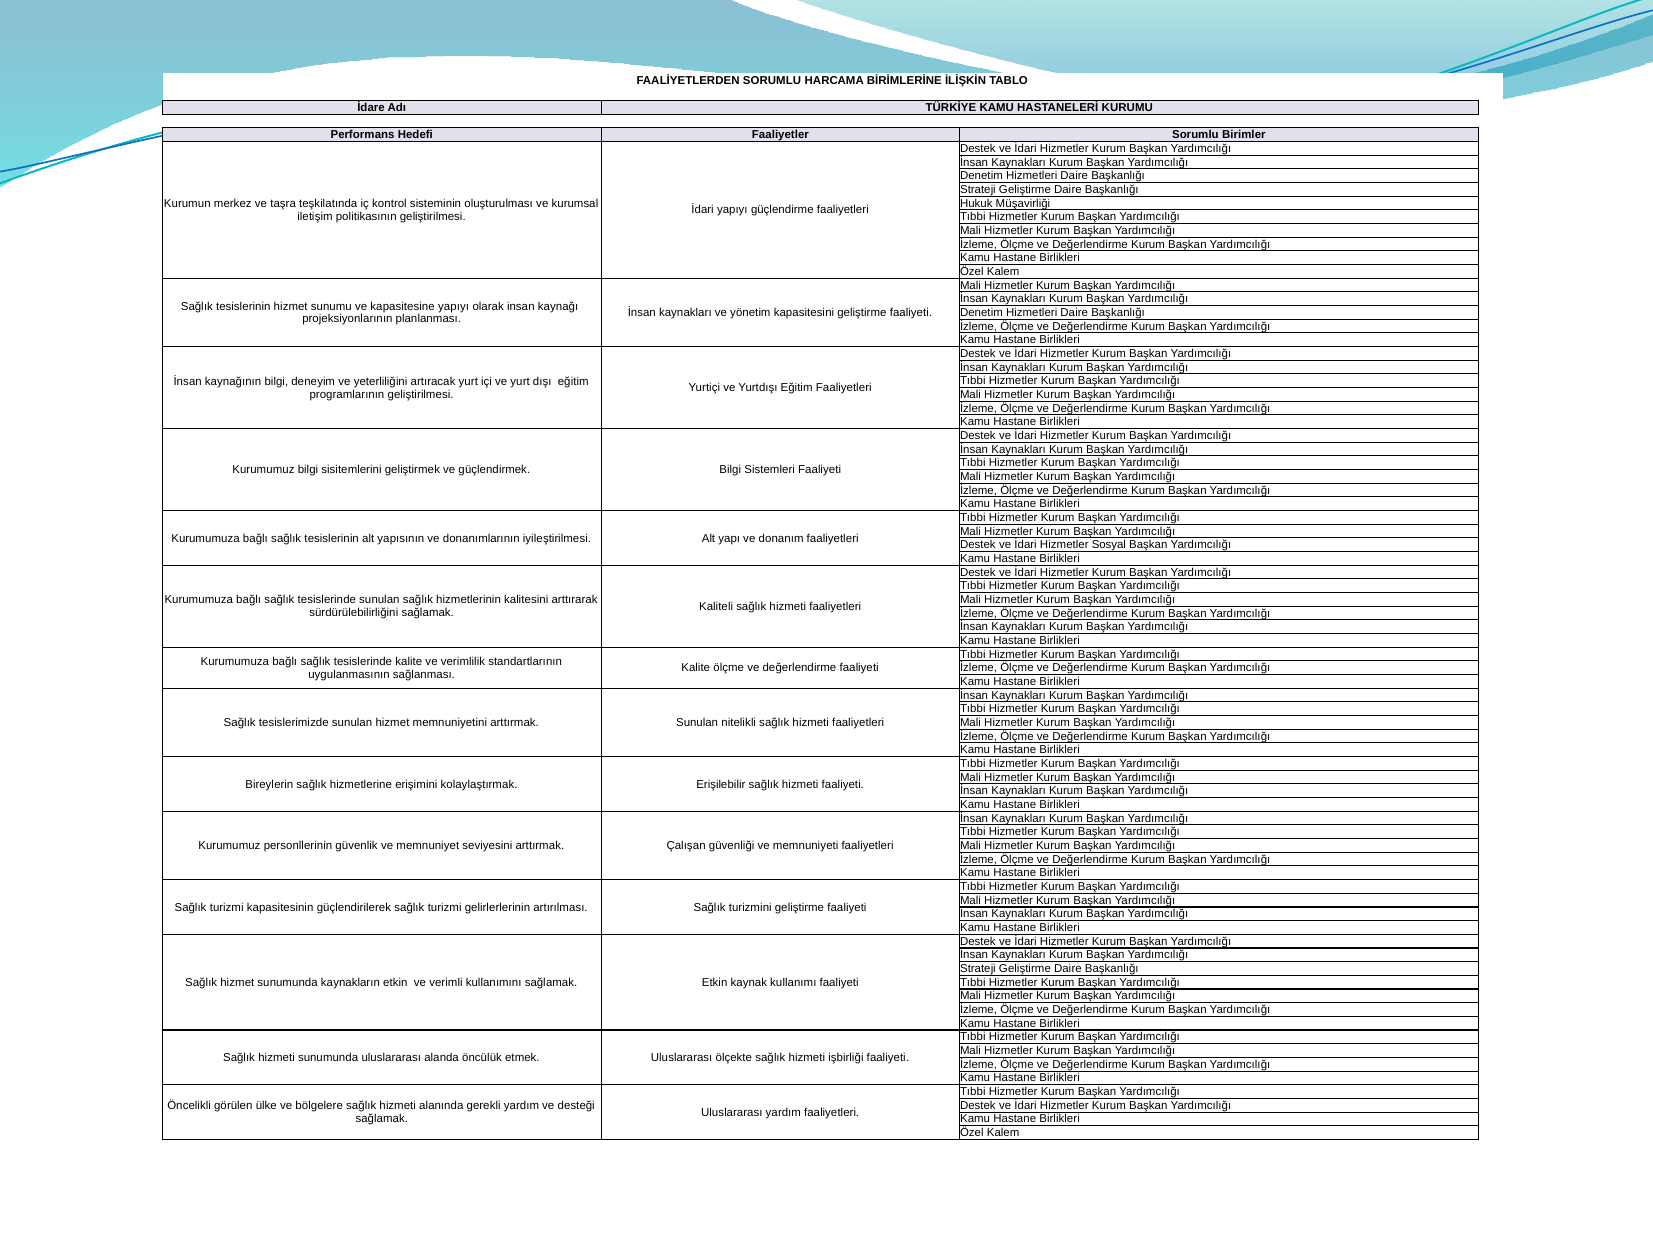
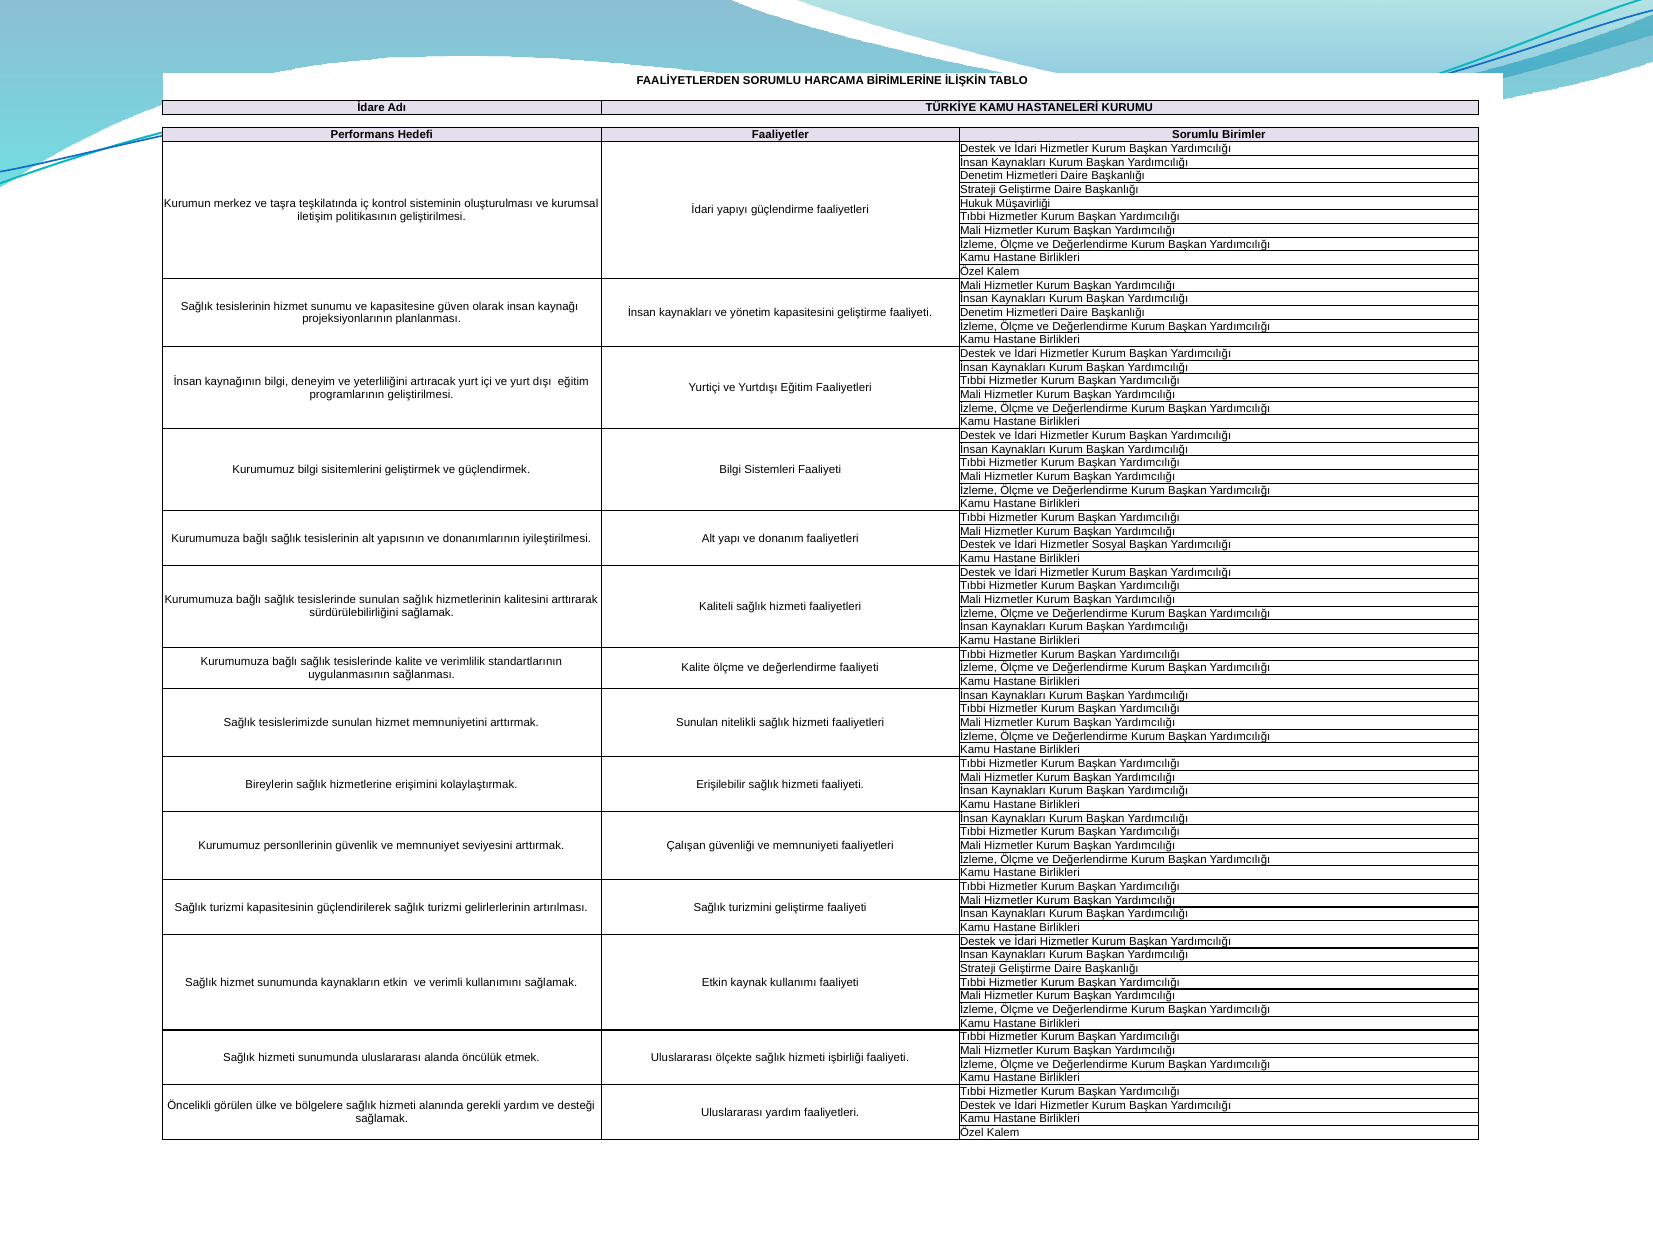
kapasitesine yapıyı: yapıyı -> güven (454, 306)
